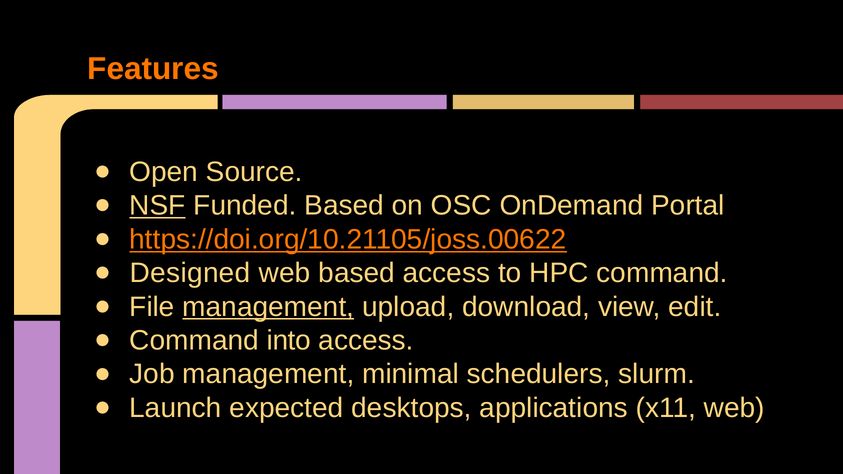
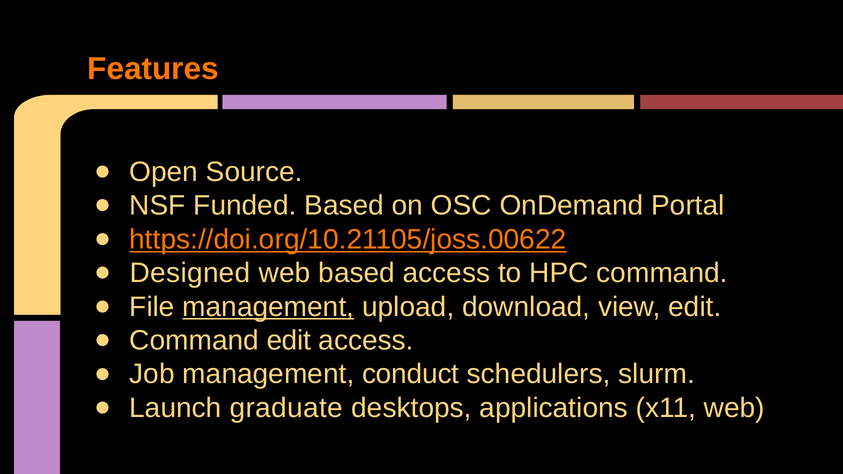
NSF underline: present -> none (157, 206)
Command into: into -> edit (289, 341)
minimal: minimal -> conduct (411, 374)
expected: expected -> graduate (286, 408)
